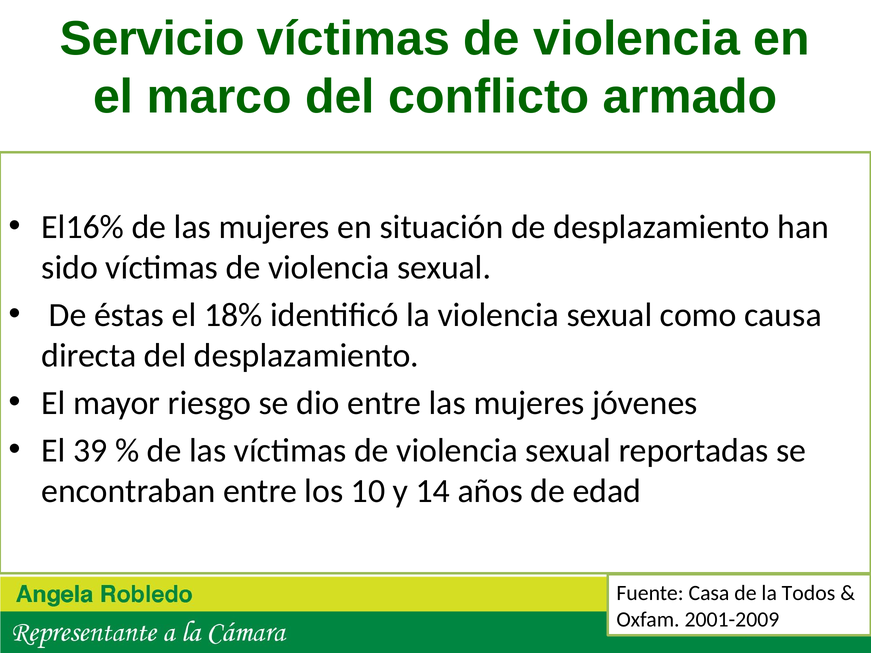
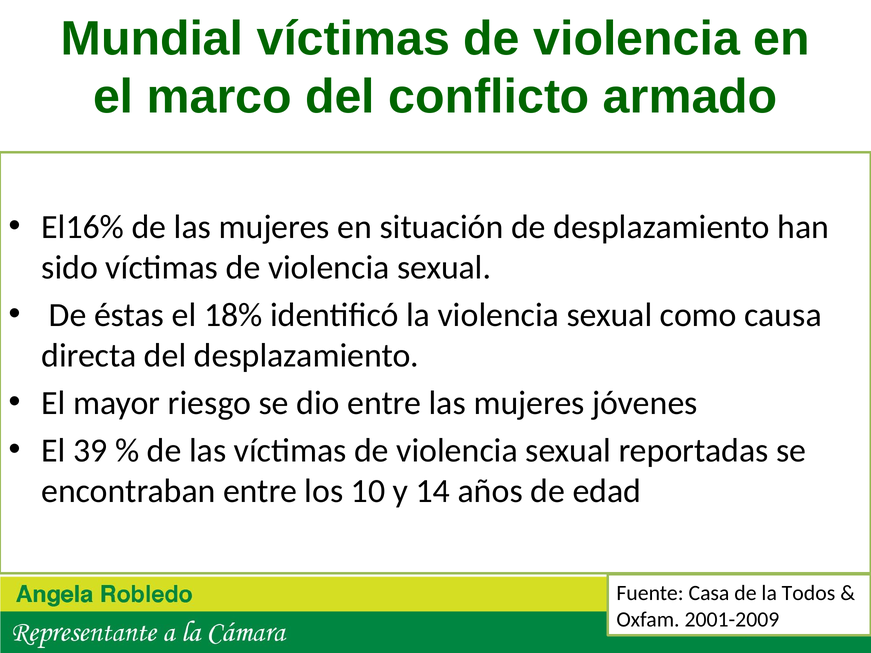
Servicio: Servicio -> Mundial (152, 39)
